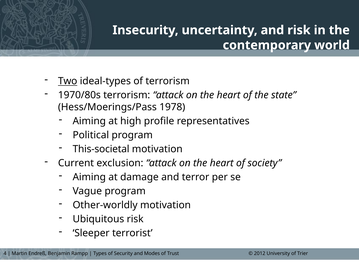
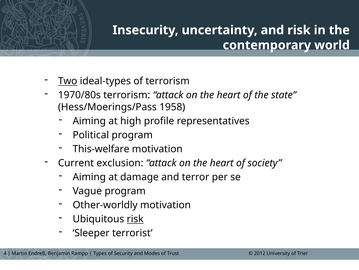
1978: 1978 -> 1958 (172, 107)
This-societal: This-societal -> This-welfare (101, 149)
risk underline: none -> present (135, 219)
